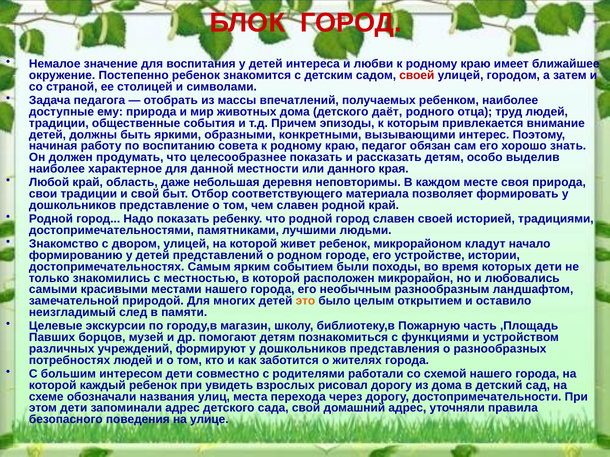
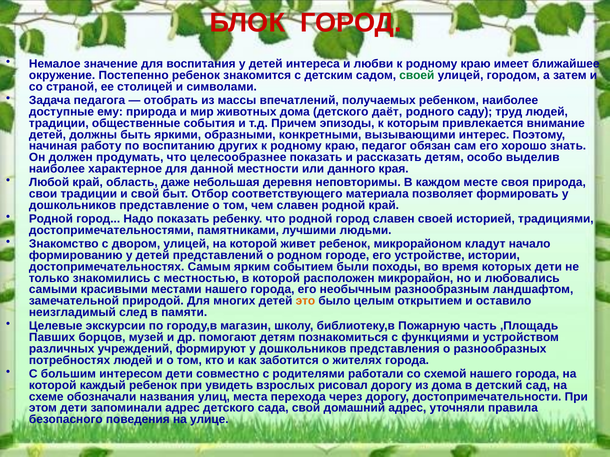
своей colour: red -> green (417, 75)
отца: отца -> саду (475, 112)
совета: совета -> других (238, 146)
